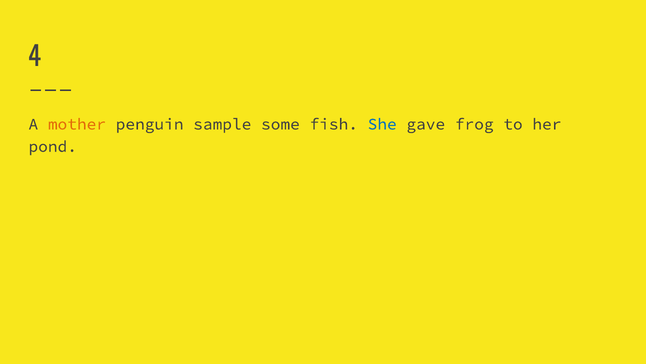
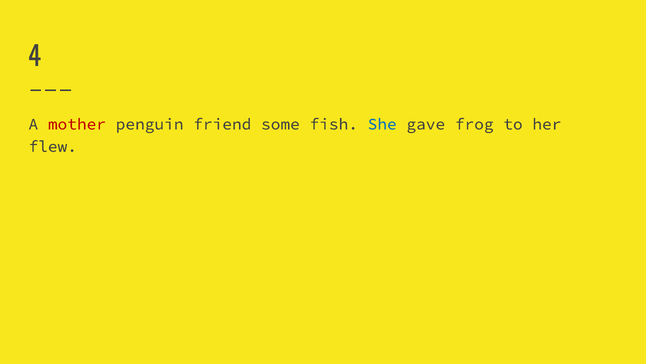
mother colour: orange -> red (77, 124)
sample: sample -> friend (222, 124)
pond: pond -> flew (53, 146)
